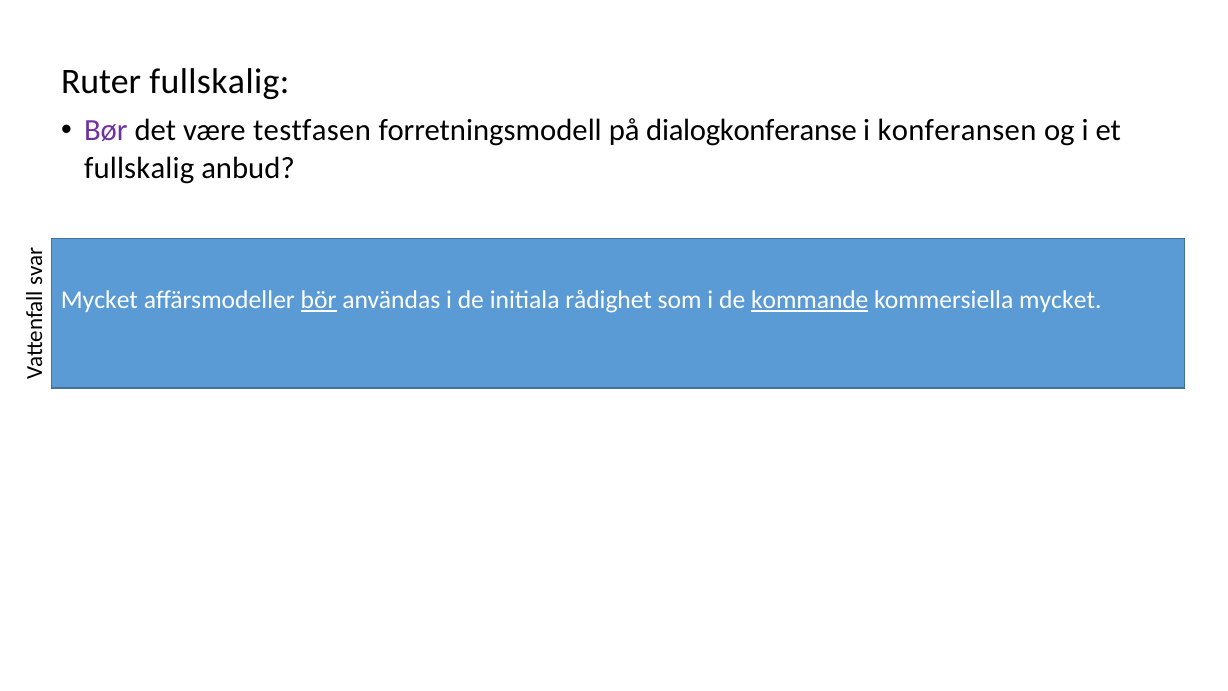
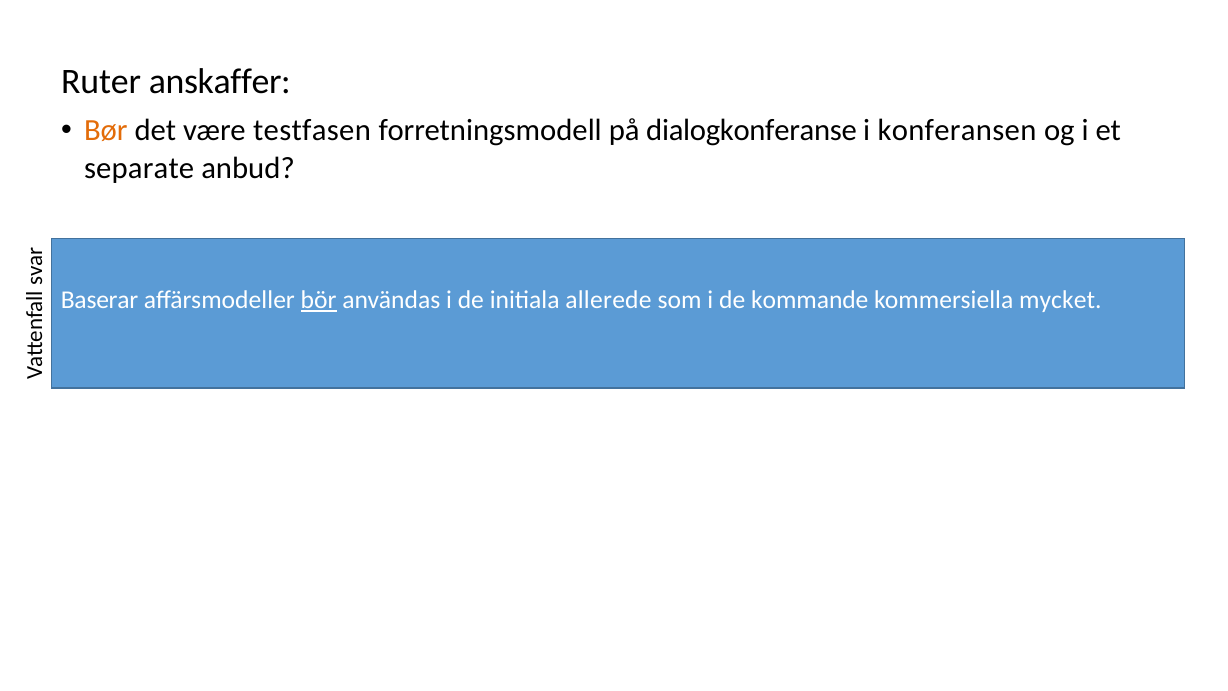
Ruter fullskalig: fullskalig -> anskaffer (220, 82)
Bør colour: purple -> orange (106, 131)
fullskalig: fullskalig -> separate (139, 168)
Mycket: Mycket -> Baserar (100, 300)
rådighet: rådighet -> allerede (609, 300)
kommande underline: present -> none (810, 300)
